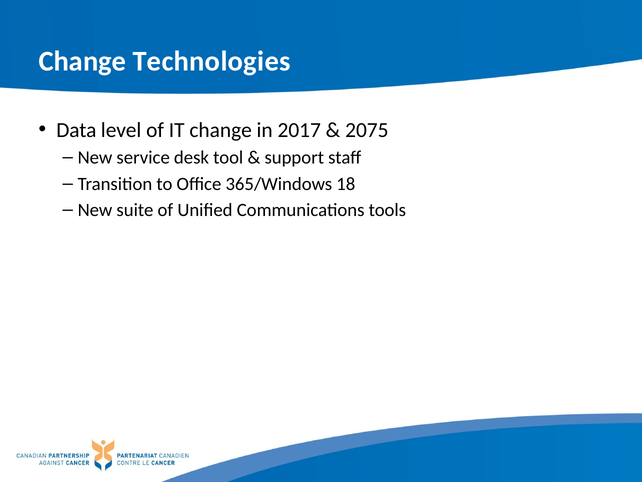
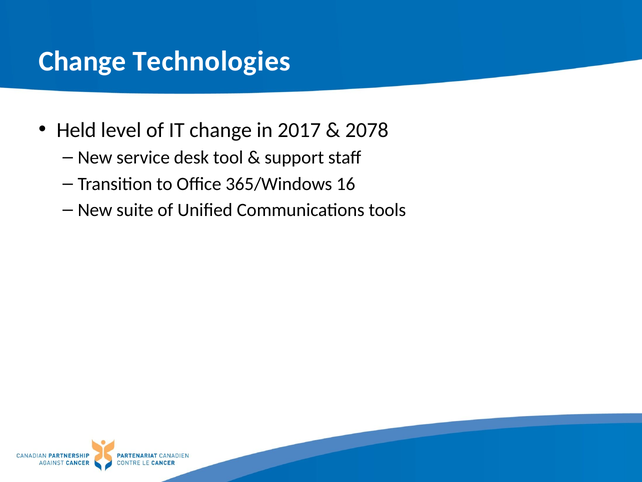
Data: Data -> Held (76, 130)
2075: 2075 -> 2078 (367, 130)
18: 18 -> 16 (346, 184)
